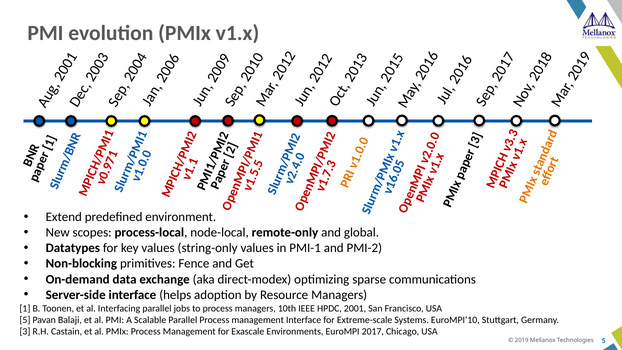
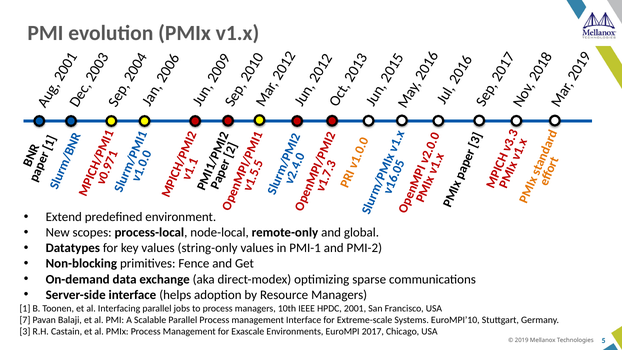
5: 5 -> 7 (25, 320)
